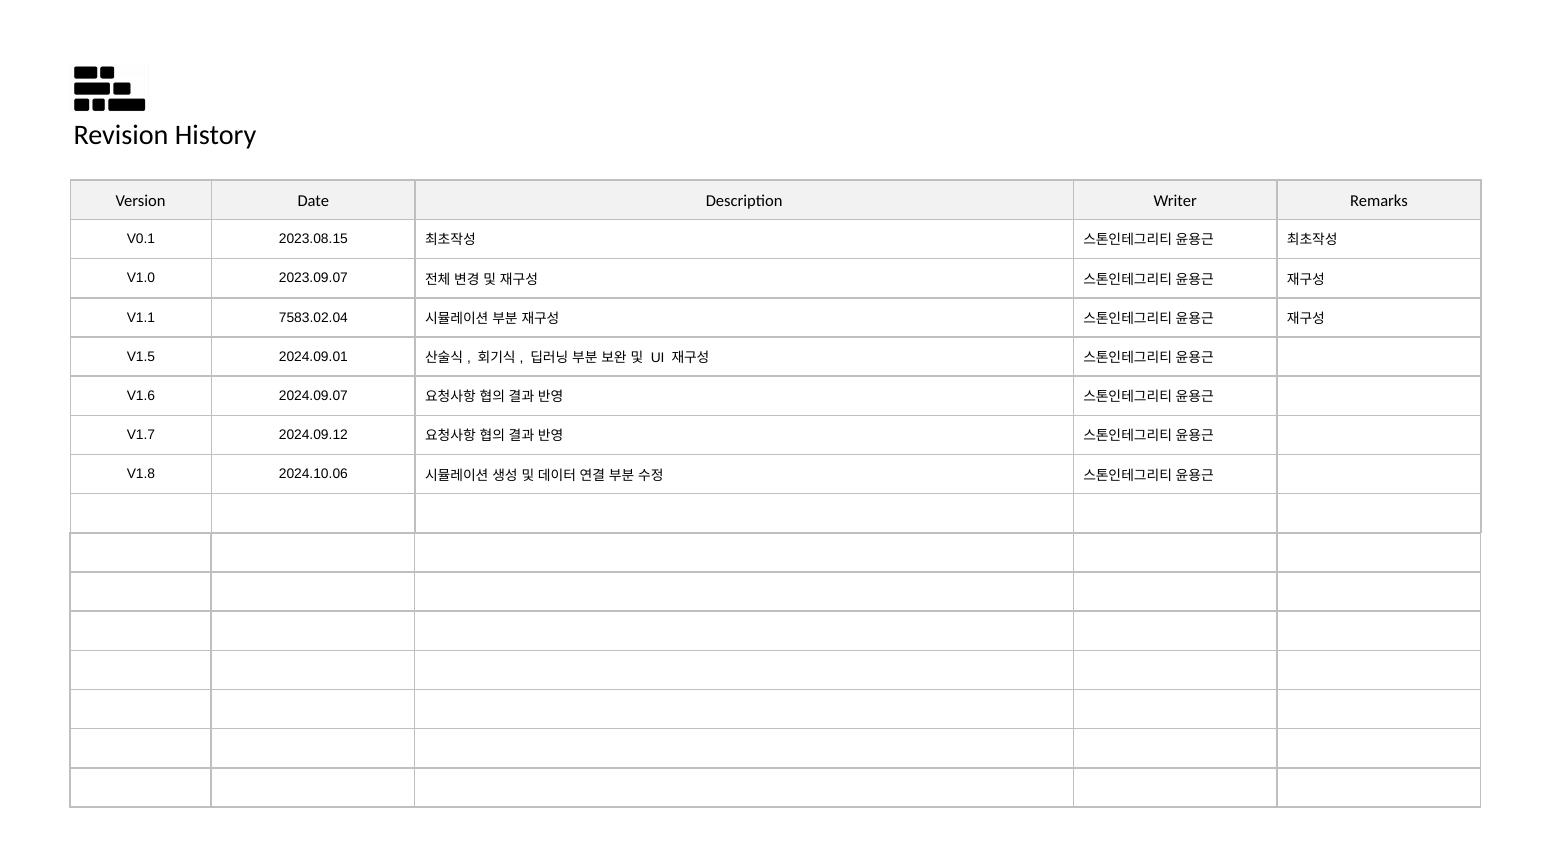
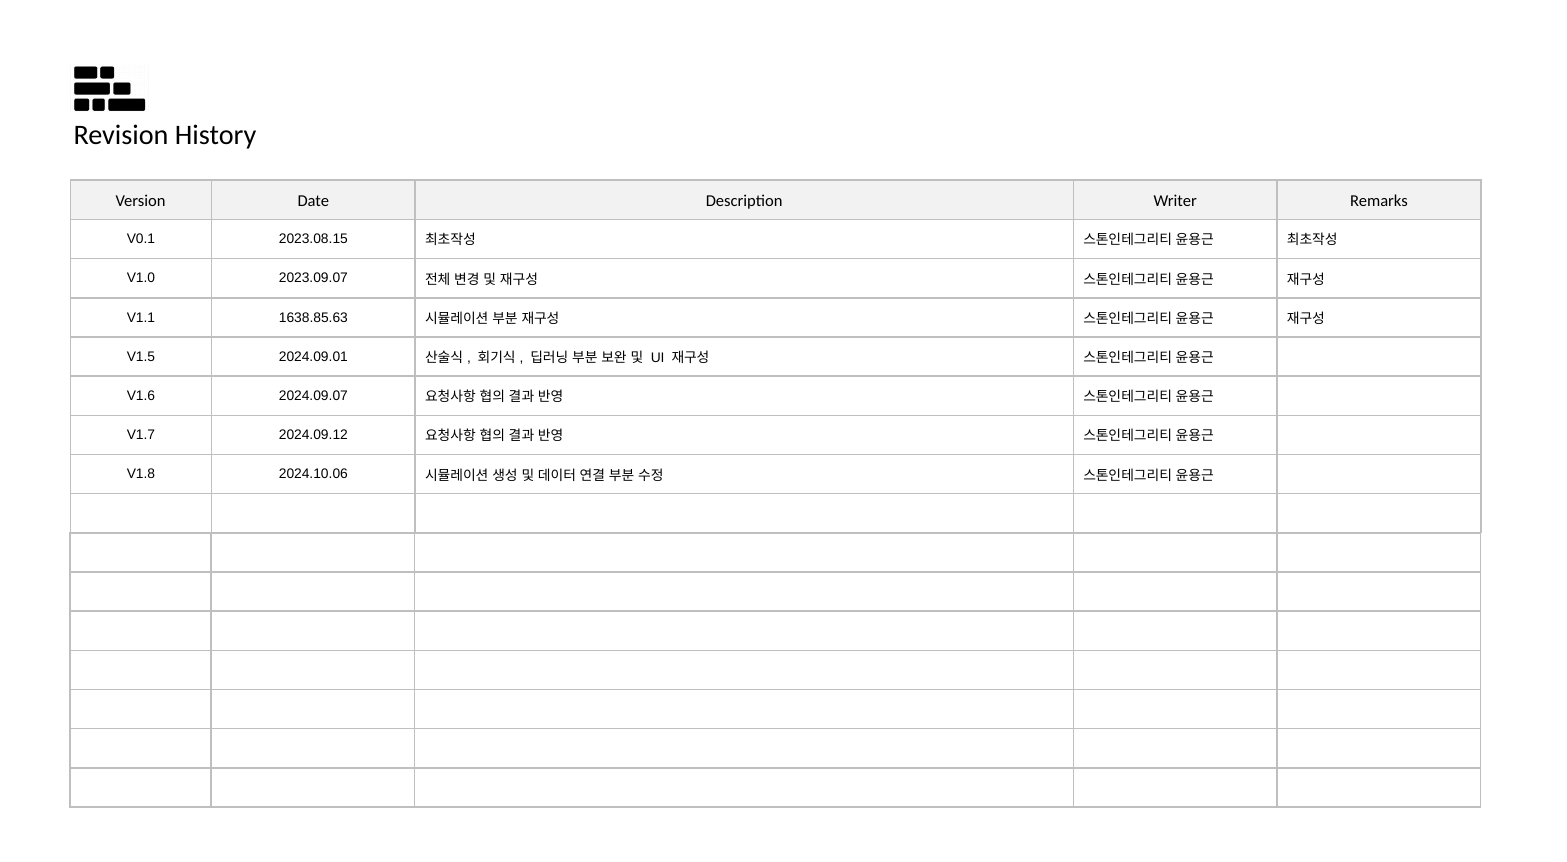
7583.02.04: 7583.02.04 -> 1638.85.63 (313, 317)
